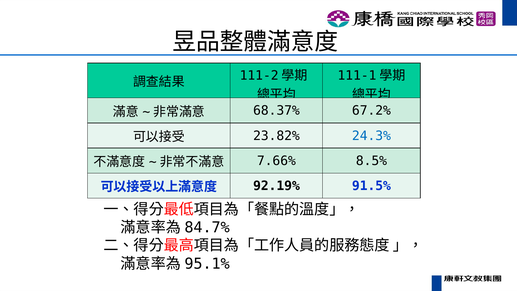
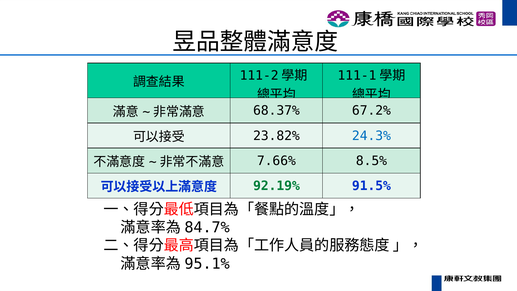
92.19% colour: black -> green (276, 186)
